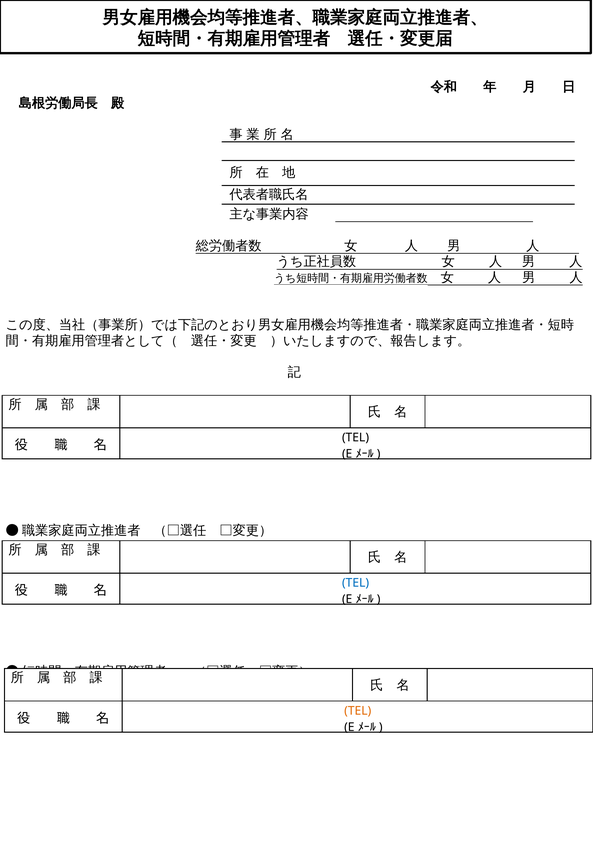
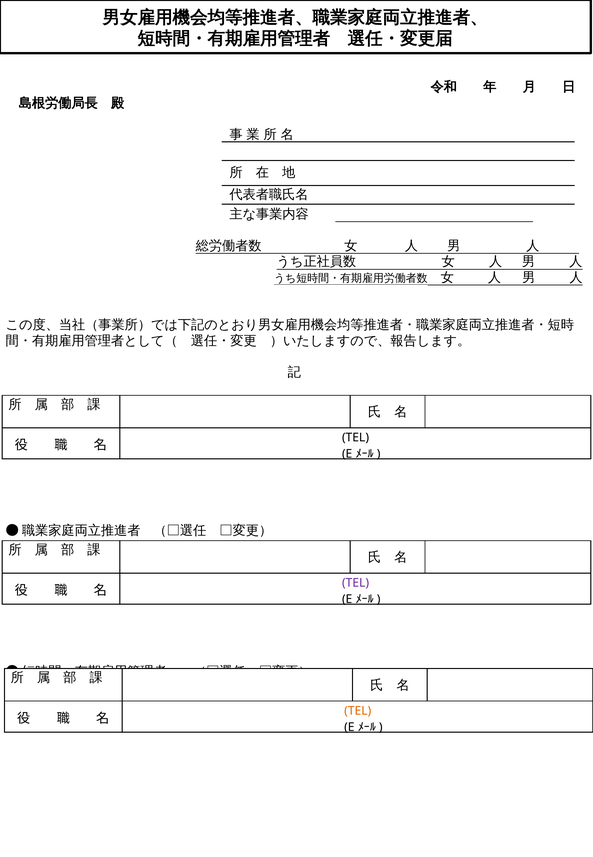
TEL colour: blue -> purple (356, 583)
